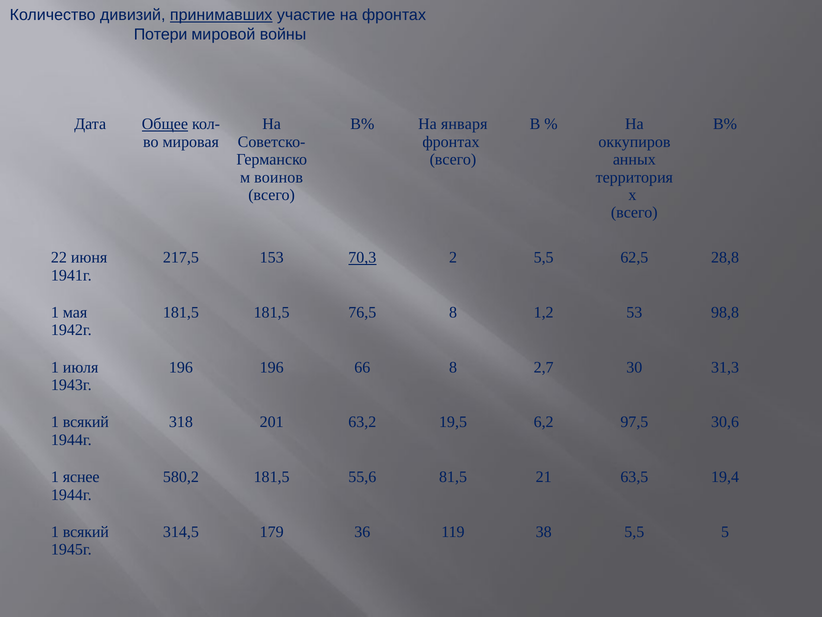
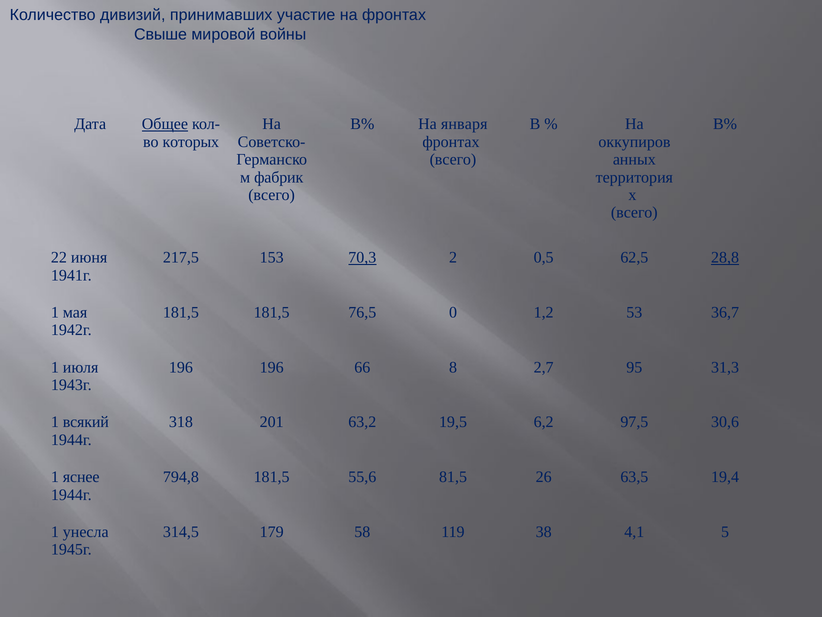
принимавших underline: present -> none (221, 15)
Потери: Потери -> Свыше (161, 34)
мировая: мировая -> которых (191, 142)
воинов: воинов -> фабрик (279, 177)
2 5,5: 5,5 -> 0,5 (544, 257)
28,8 underline: none -> present (725, 257)
76,5 8: 8 -> 0 (453, 312)
98,8: 98,8 -> 36,7 (725, 312)
30: 30 -> 95 (634, 367)
580,2: 580,2 -> 794,8 (181, 477)
21: 21 -> 26 (544, 477)
всякий: всякий -> унесла (86, 532)
36: 36 -> 58 (362, 532)
38 5,5: 5,5 -> 4,1 (634, 532)
